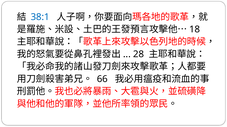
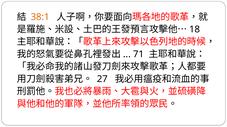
38:1 colour: blue -> orange (40, 17)
28: 28 -> 71 (139, 54)
66: 66 -> 27 (102, 79)
